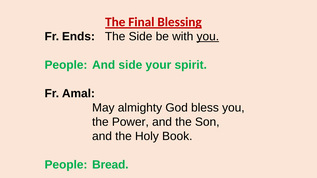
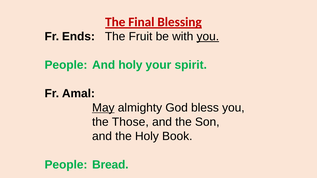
The Side: Side -> Fruit (141, 37)
And side: side -> holy (130, 65)
May underline: none -> present (103, 108)
Power: Power -> Those (130, 122)
